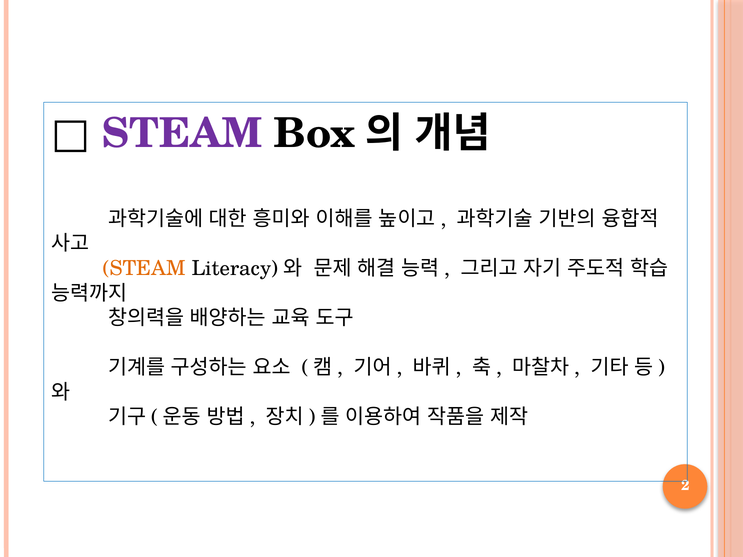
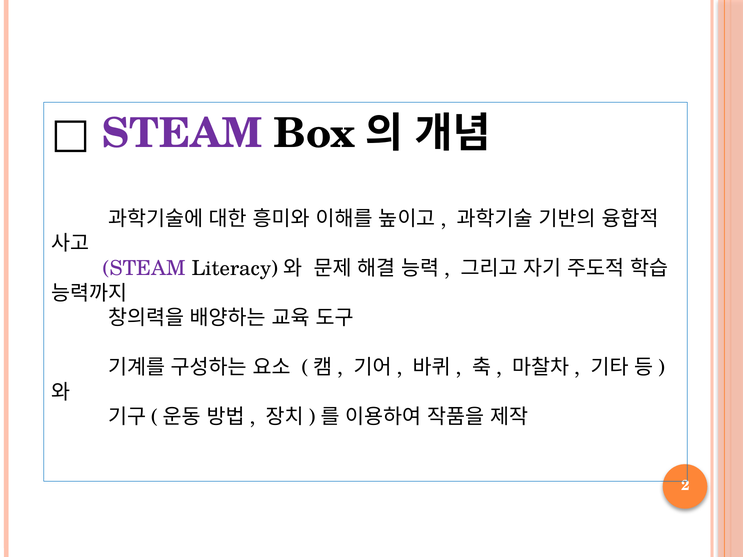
STEAM colour: orange -> purple (144, 269)
